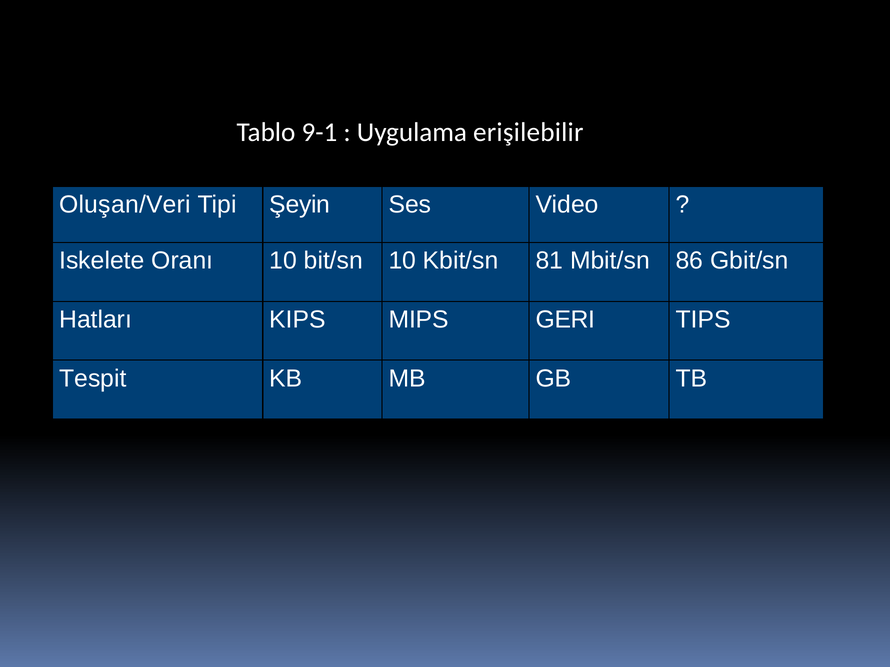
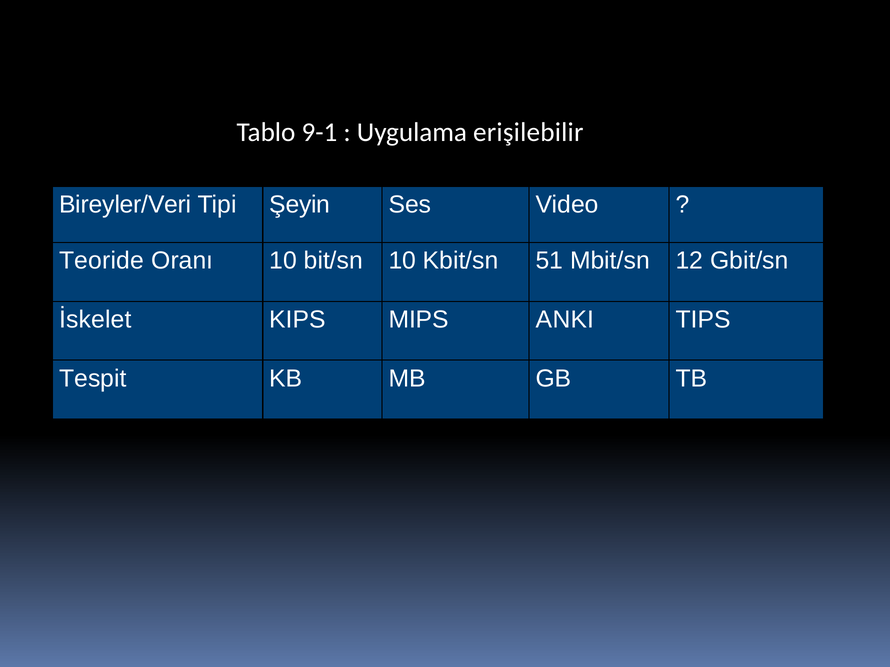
Oluşan/Veri: Oluşan/Veri -> Bireyler/Veri (125, 205)
Iskelete: Iskelete -> Teoride (102, 261)
81: 81 -> 51 (549, 261)
86: 86 -> 12 (690, 261)
Hatları: Hatları -> İskelet (95, 320)
GERI: GERI -> ANKI (565, 320)
